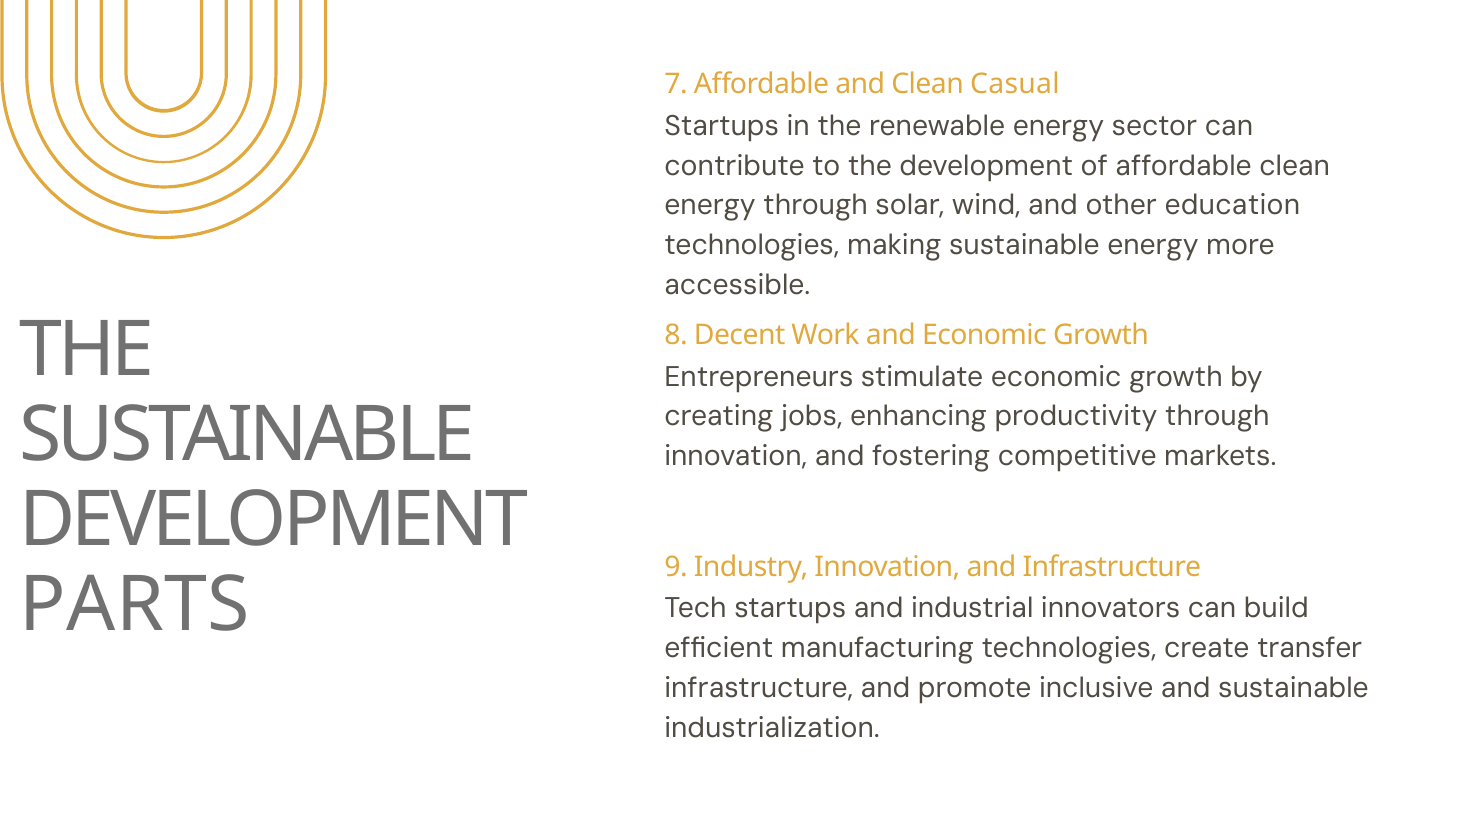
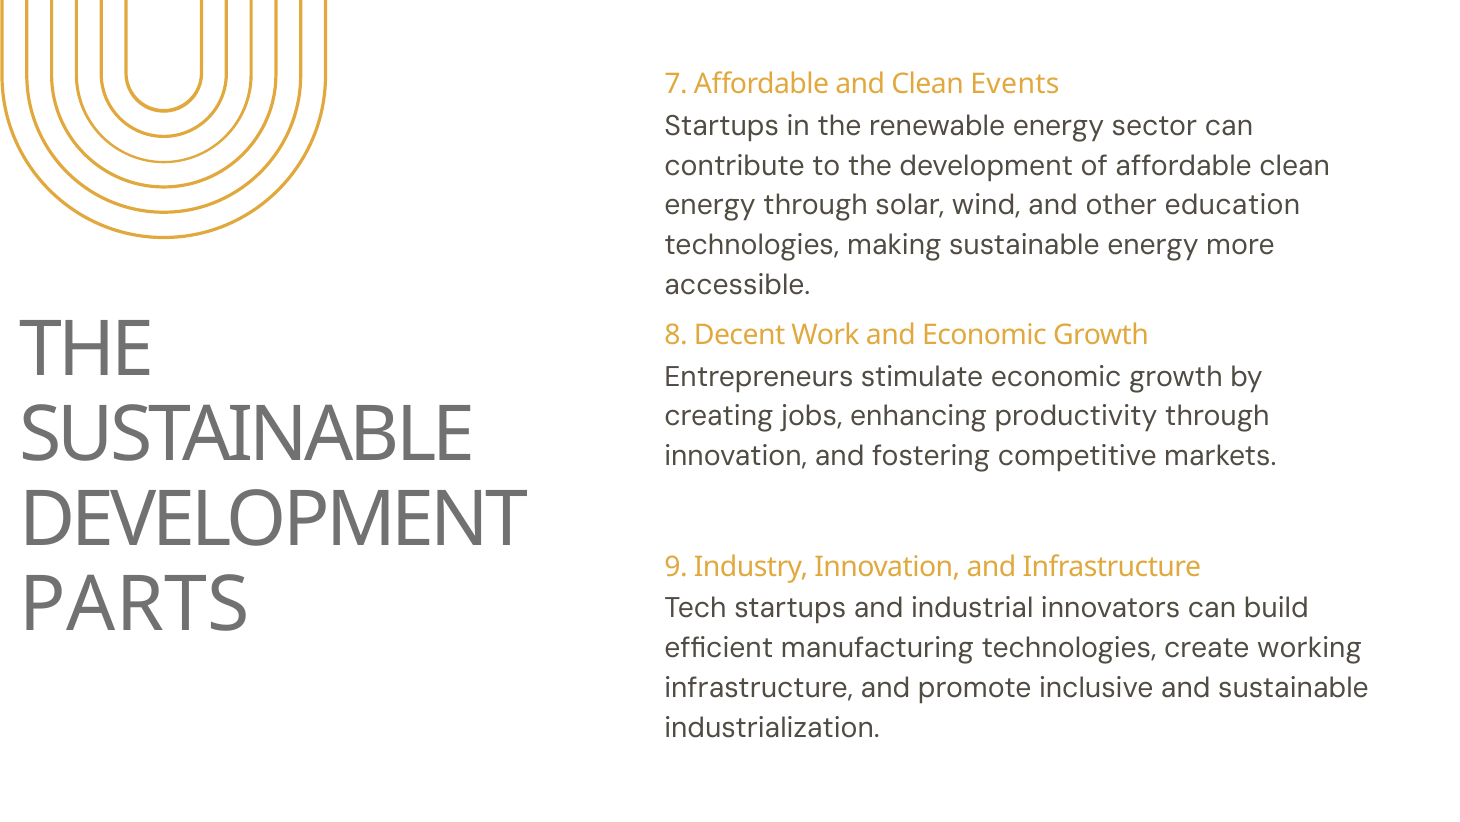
Casual: Casual -> Events (1015, 84)
transfer: transfer -> working (1310, 648)
